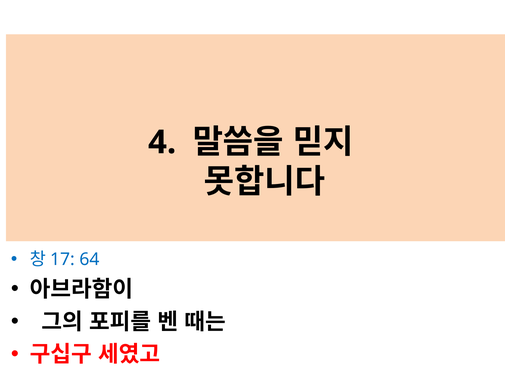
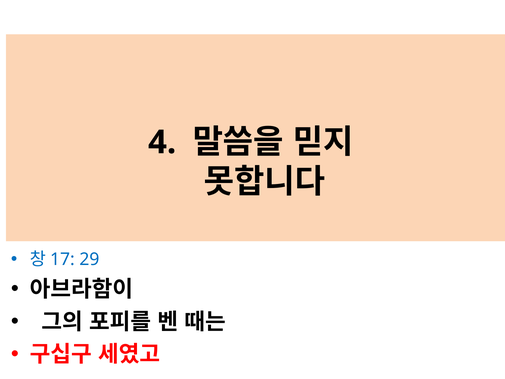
64: 64 -> 29 (89, 259)
